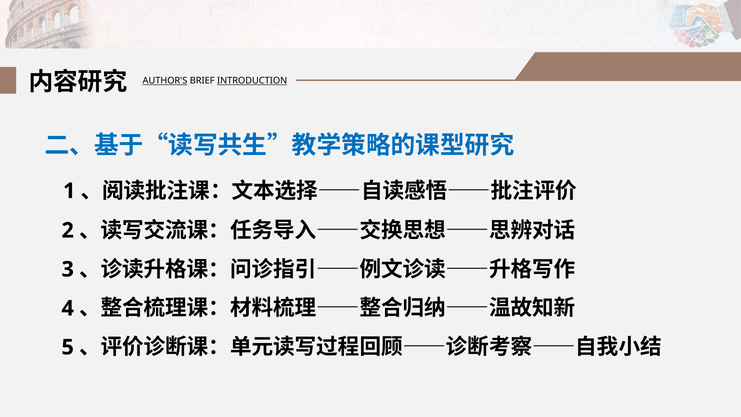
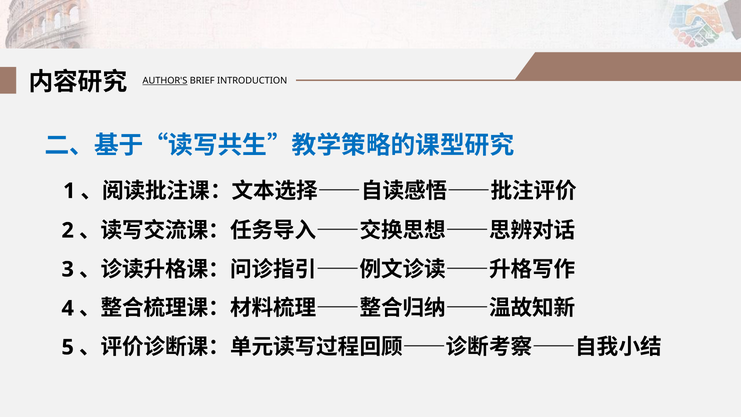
INTRODUCTION underline: present -> none (252, 81)
